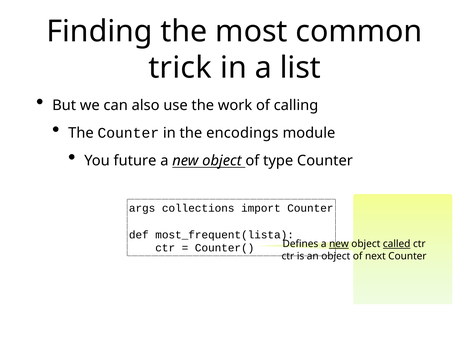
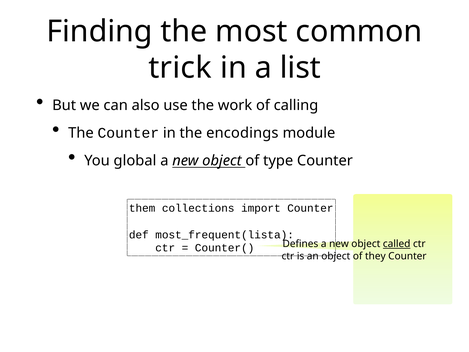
future: future -> global (135, 160)
args: args -> them (142, 208)
new underline: present -> none (339, 244)
next: next -> they (375, 256)
